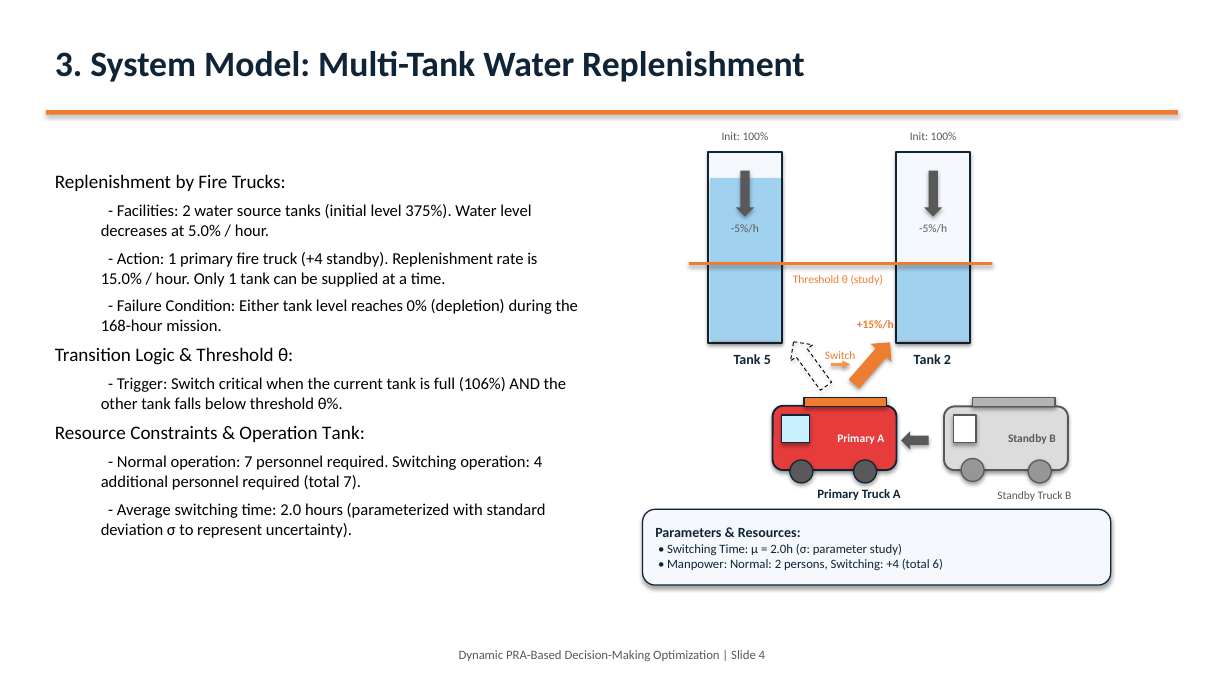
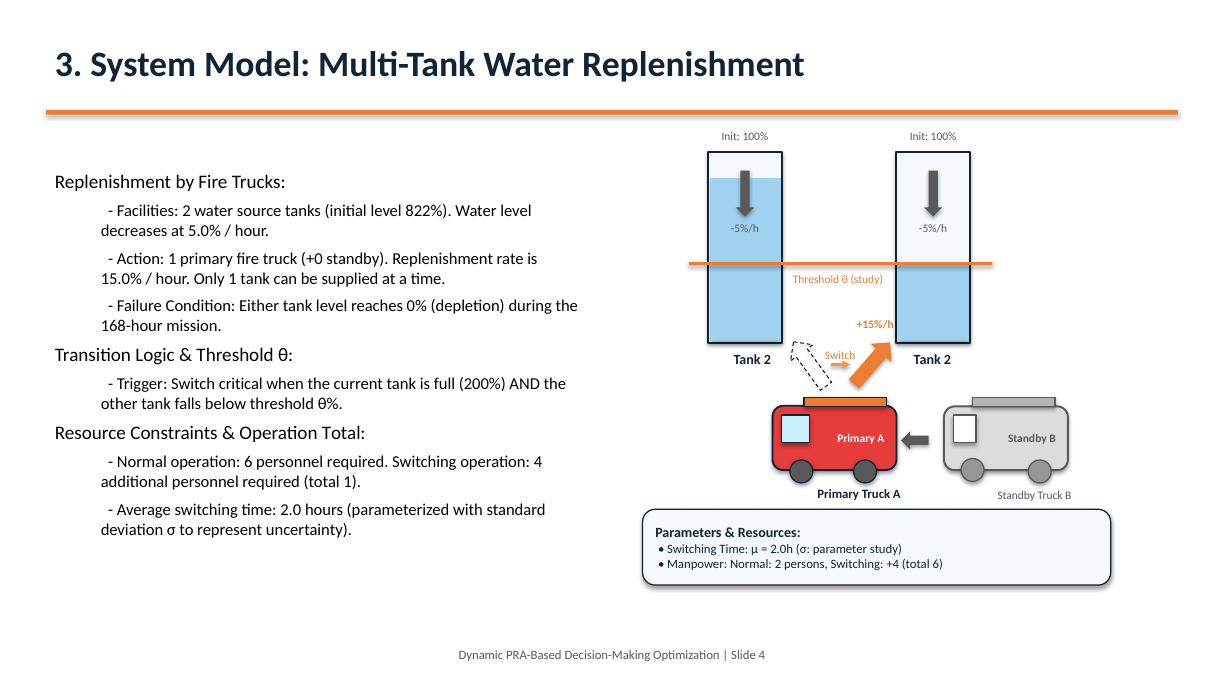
375%: 375% -> 822% (429, 211)
truck +4: +4 -> +0 (312, 259)
5: 5 -> 2 (767, 360)
106%: 106% -> 200% (482, 385)
Operation Tank: Tank -> Total (344, 434)
operation 7: 7 -> 6 (248, 463)
total 7: 7 -> 1 (352, 483)
